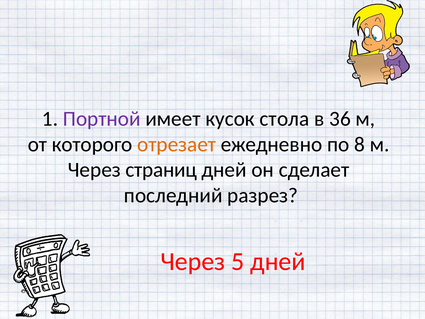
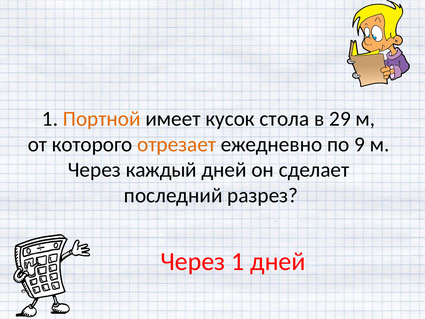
Портной colour: purple -> orange (102, 119)
36: 36 -> 29 (340, 119)
8: 8 -> 9 (359, 144)
страниц: страниц -> каждый (161, 170)
Через 5: 5 -> 1 (238, 261)
